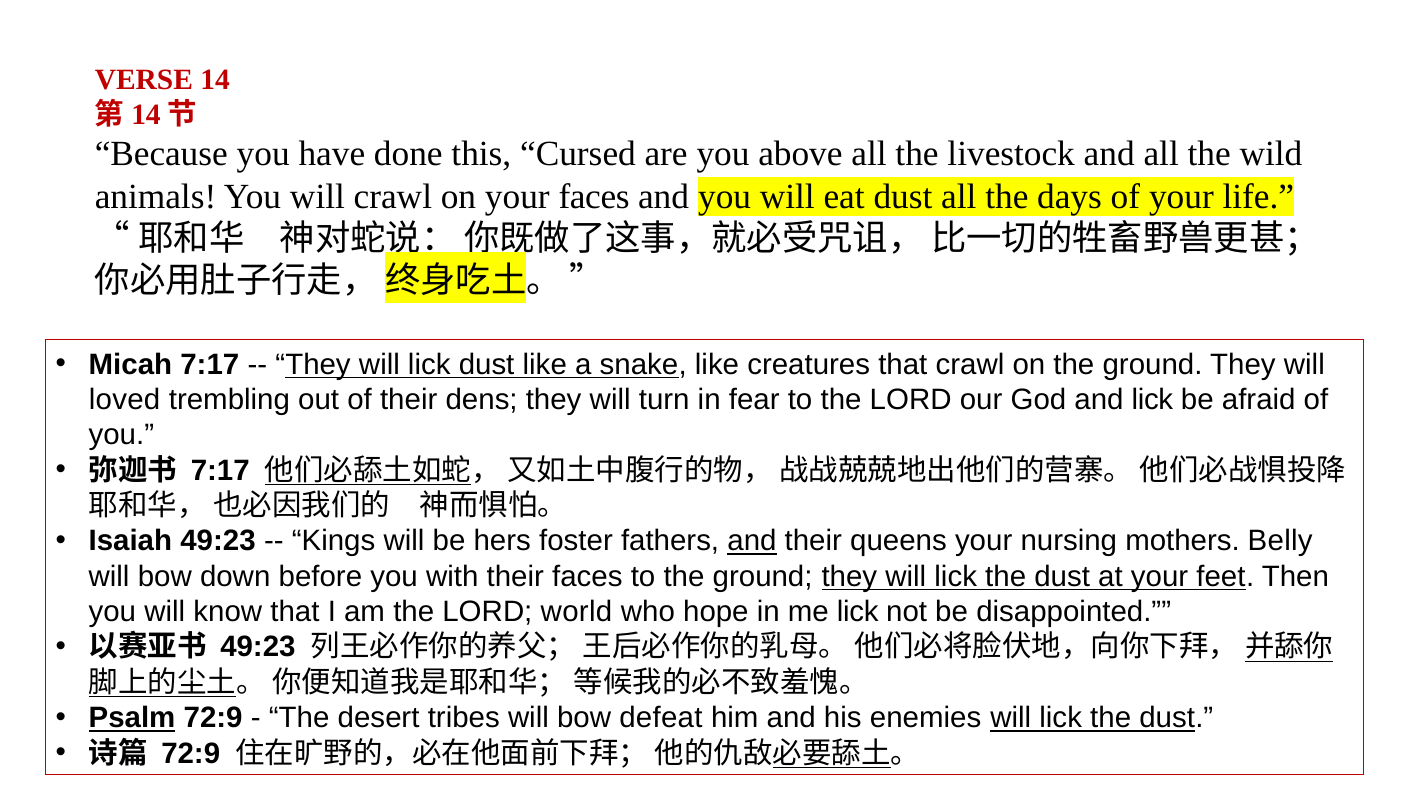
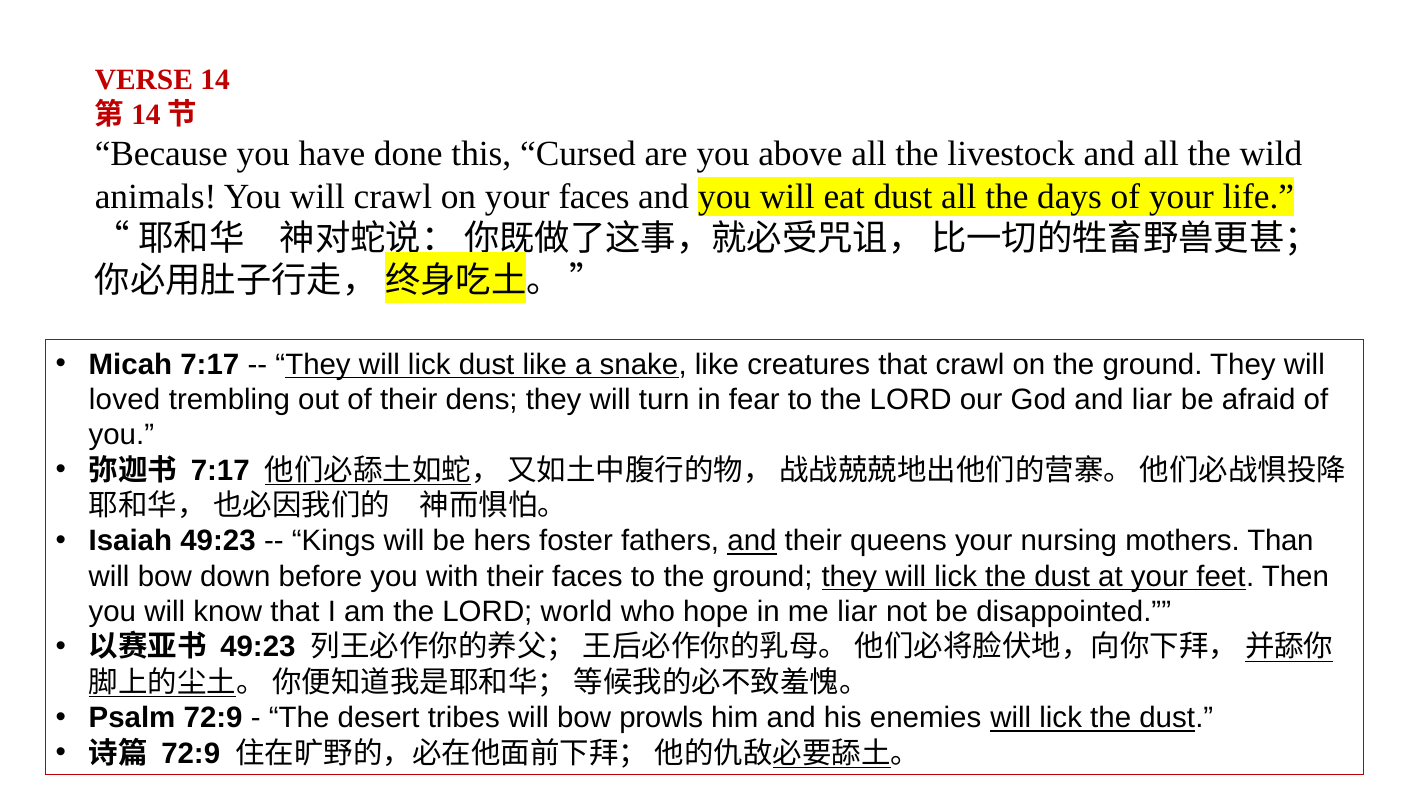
and lick: lick -> liar (1152, 400)
Belly: Belly -> Than (1280, 541)
me lick: lick -> liar (857, 612)
Psalm underline: present -> none (132, 718)
defeat: defeat -> prowls (661, 718)
